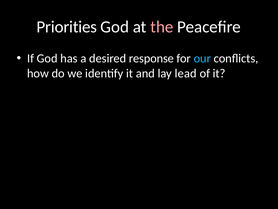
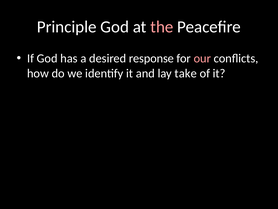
Priorities: Priorities -> Principle (67, 27)
our colour: light blue -> pink (202, 58)
lead: lead -> take (186, 73)
